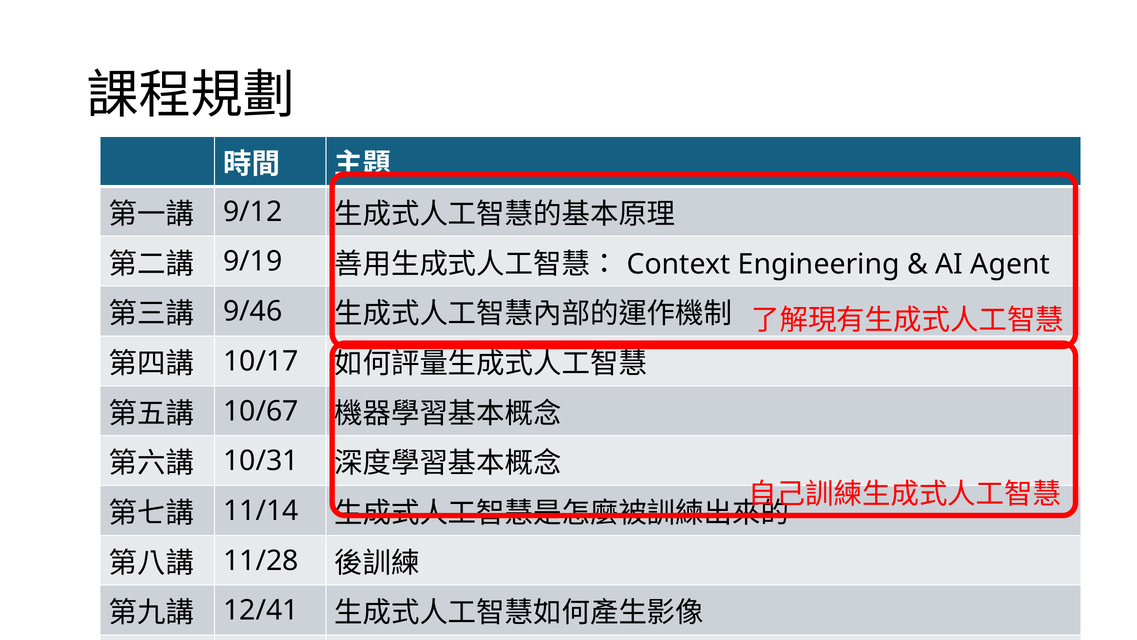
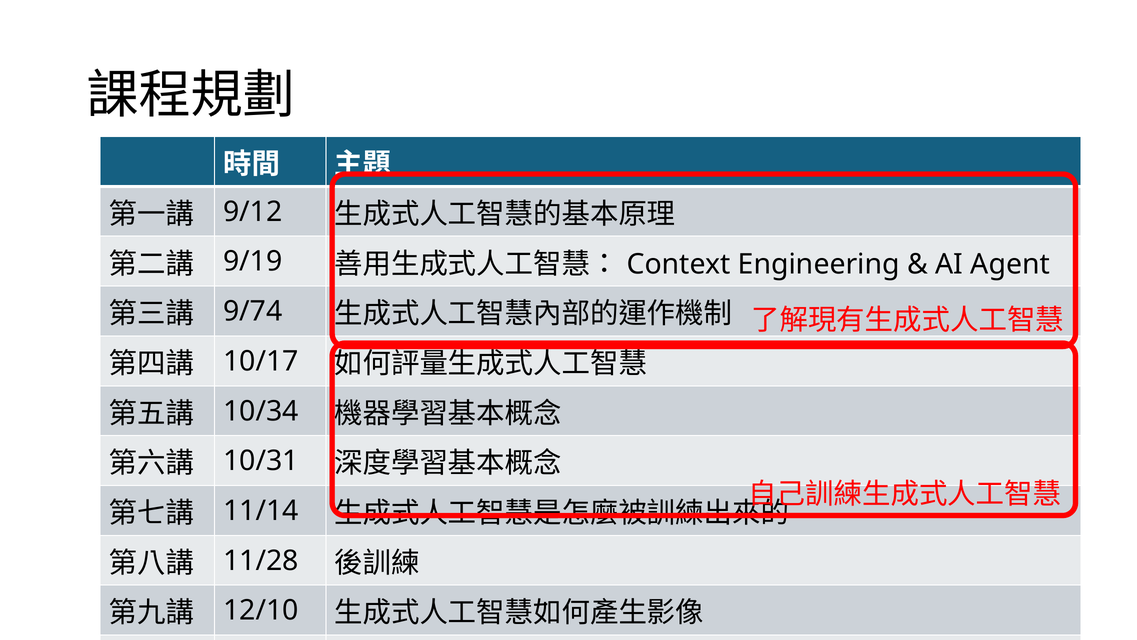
9/46: 9/46 -> 9/74 (253, 311)
10/67: 10/67 -> 10/34 (261, 411)
12/41: 12/41 -> 12/10 (261, 610)
